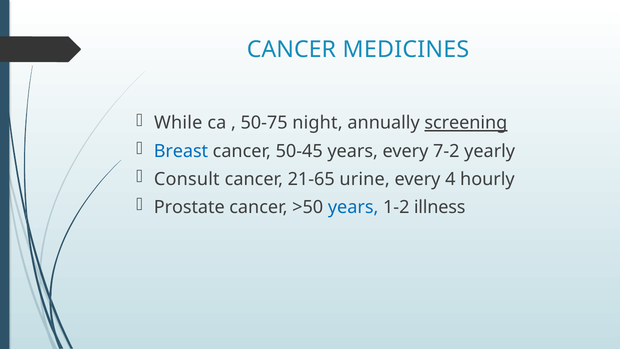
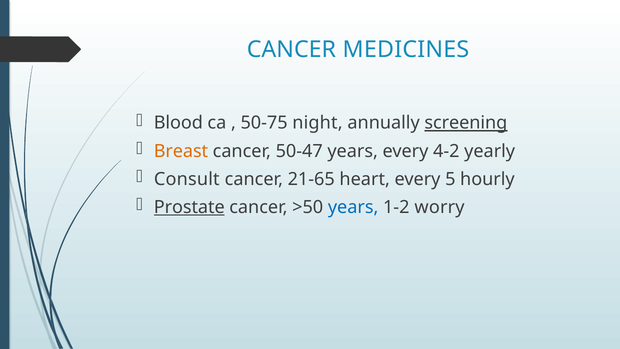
While: While -> Blood (178, 123)
Breast colour: blue -> orange (181, 151)
50-45: 50-45 -> 50-47 (299, 151)
7-2: 7-2 -> 4-2 (446, 151)
urine: urine -> heart (365, 179)
4: 4 -> 5 (450, 179)
Prostate underline: none -> present (189, 207)
illness: illness -> worry (440, 207)
